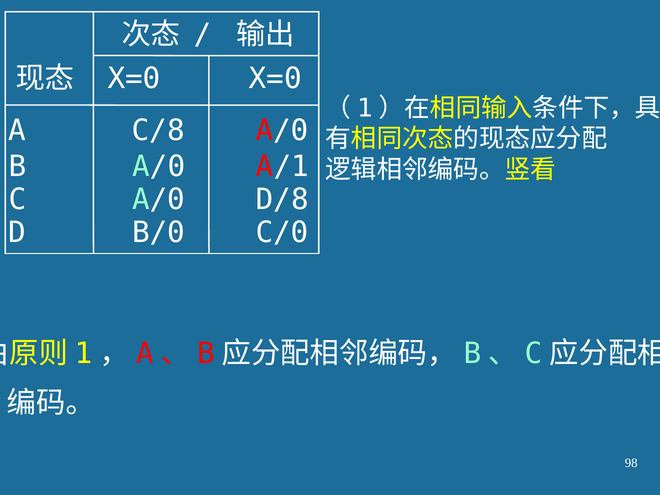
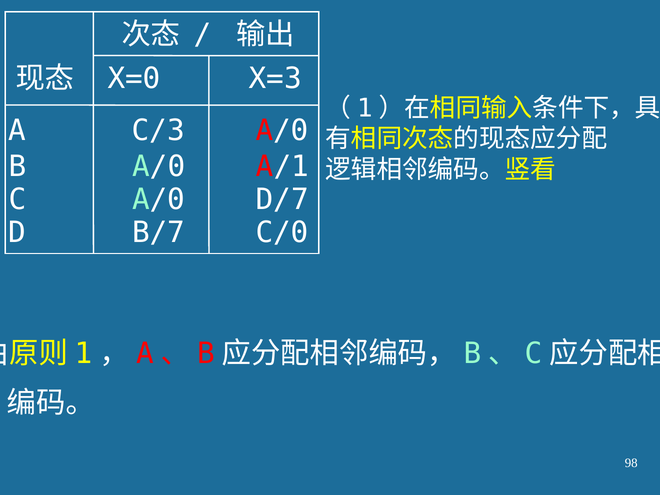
X=0 X=0: X=0 -> X=3 (275, 78)
C/8: C/8 -> C/3 (158, 131)
D/8: D/8 -> D/7 (282, 199)
B/0: B/0 -> B/7 (159, 232)
